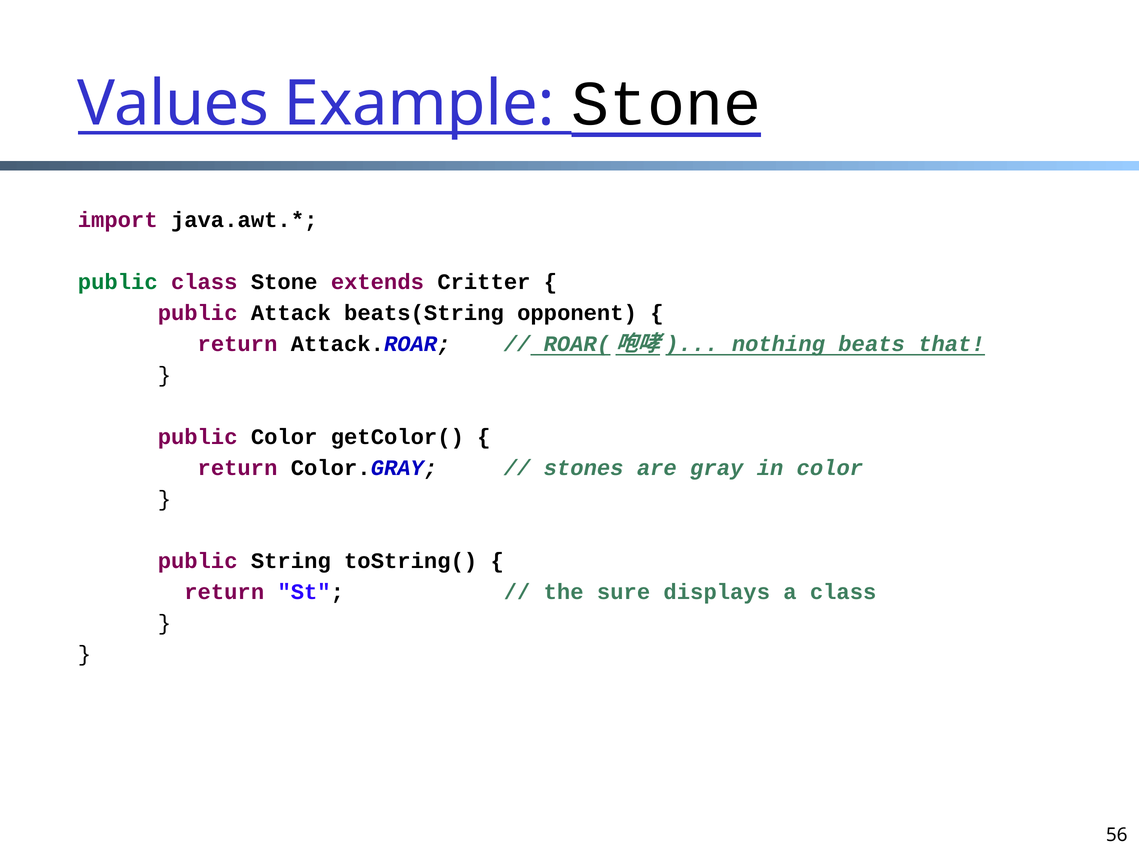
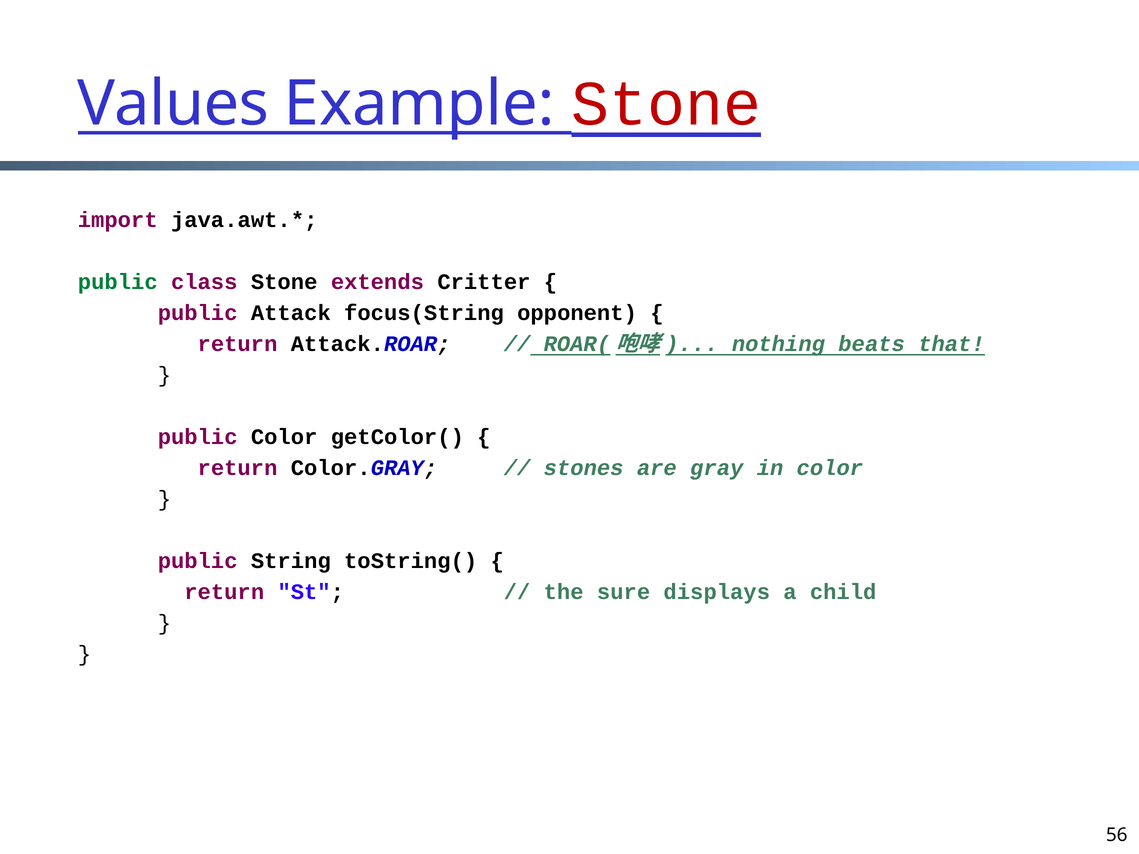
Stone colour: black -> red (666, 104)
beats(String: beats(String -> focus(String (424, 313)
a class: class -> child (843, 592)
